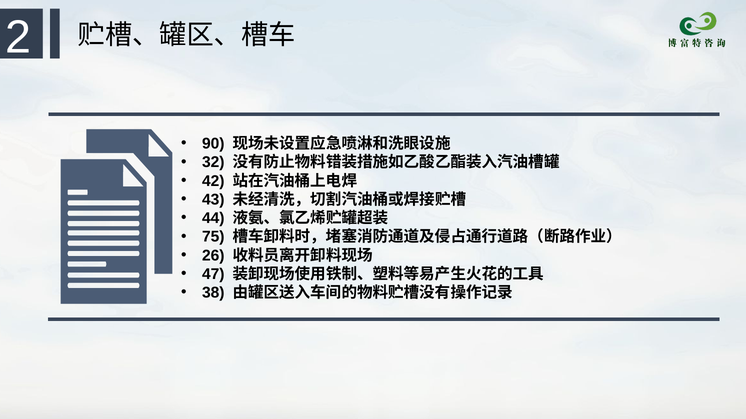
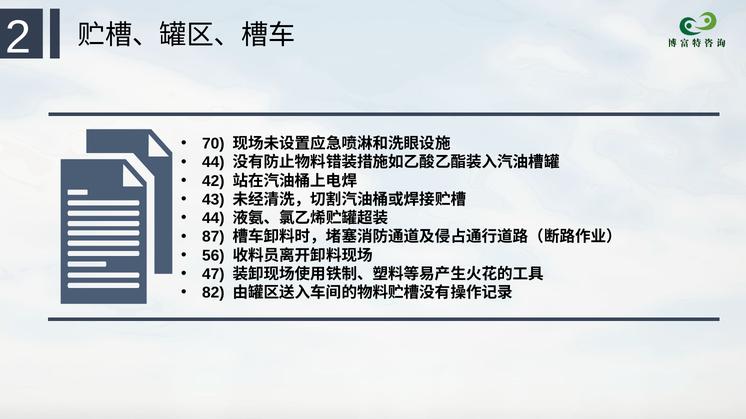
90: 90 -> 70 (213, 144)
32: 32 -> 44 (213, 163)
75: 75 -> 87 (213, 237)
26: 26 -> 56 (213, 256)
38: 38 -> 82 (213, 293)
